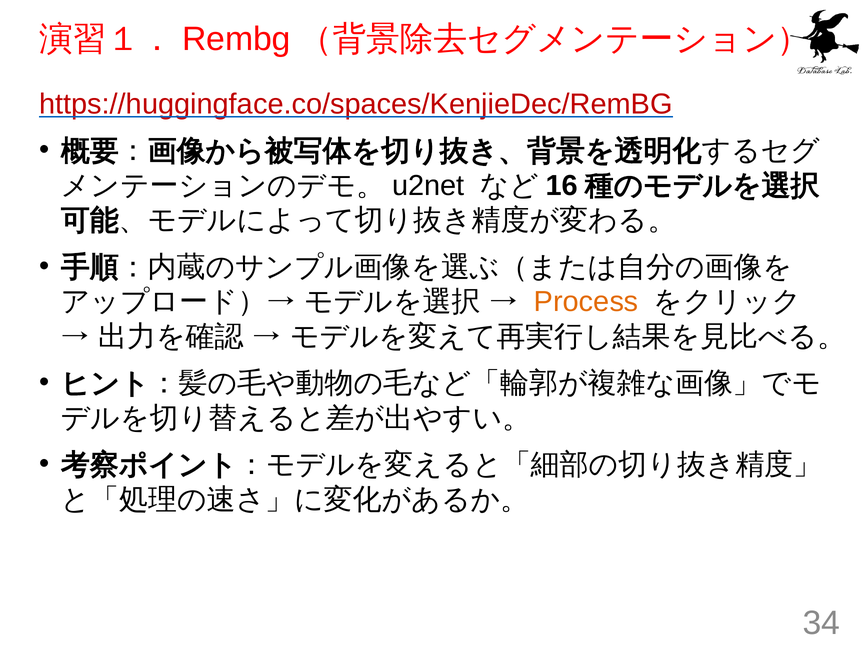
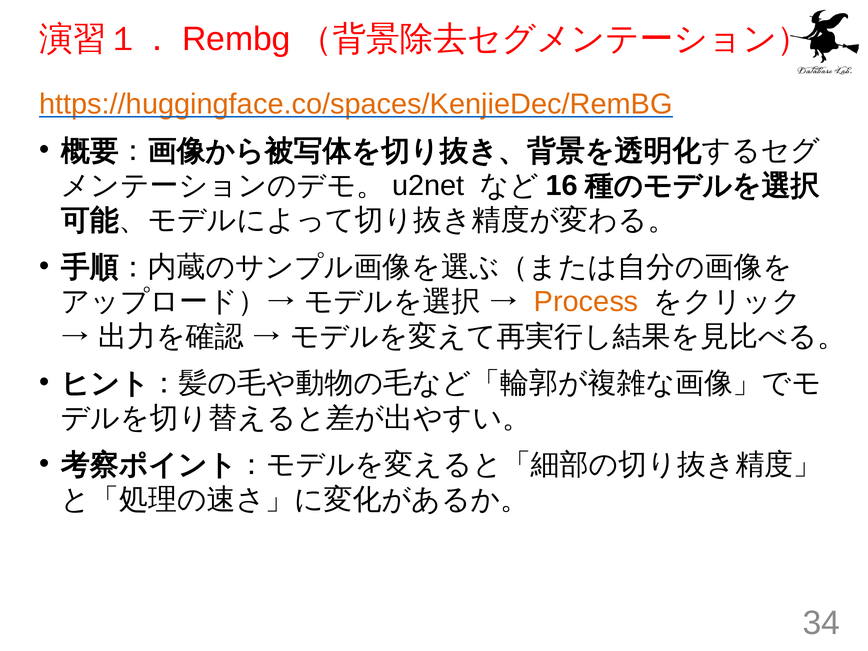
https://huggingface.co/spaces/KenjieDec/RemBG colour: red -> orange (356, 104)
